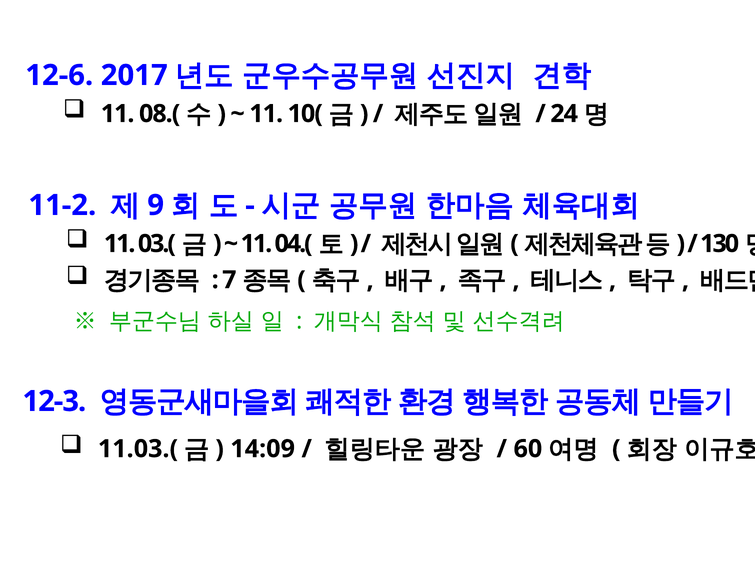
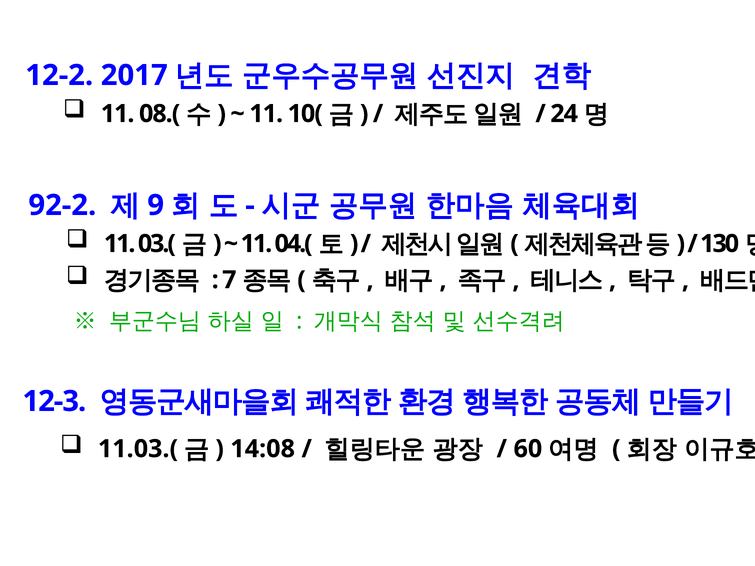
12-6: 12-6 -> 12-2 (59, 75)
11-2: 11-2 -> 92-2 (62, 205)
14:09: 14:09 -> 14:08 (263, 449)
